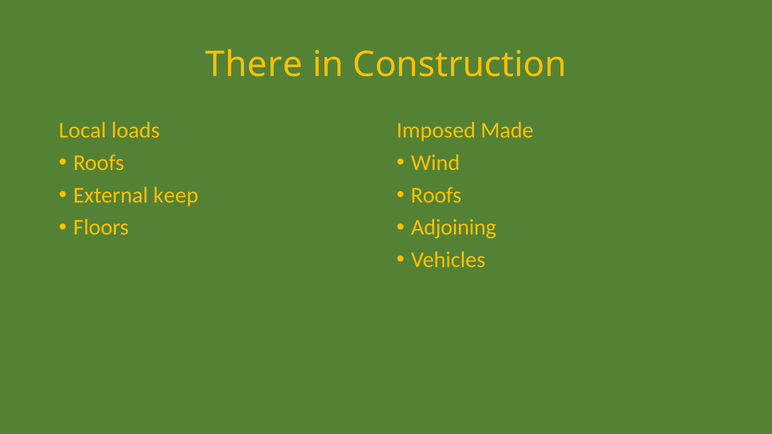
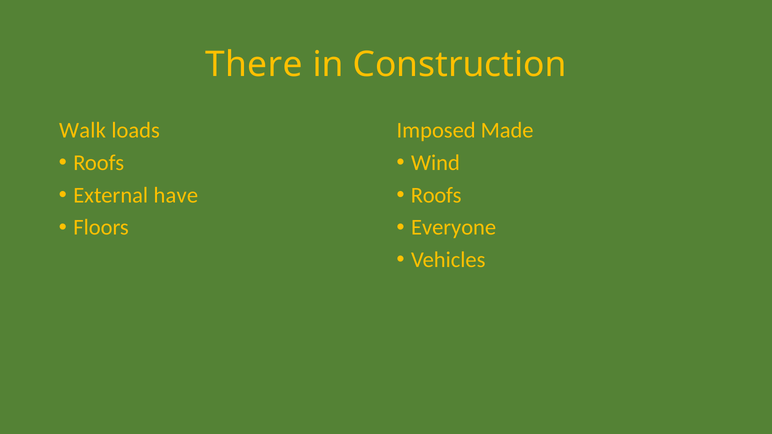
Local: Local -> Walk (83, 131)
keep: keep -> have (176, 195)
Adjoining: Adjoining -> Everyone (454, 228)
